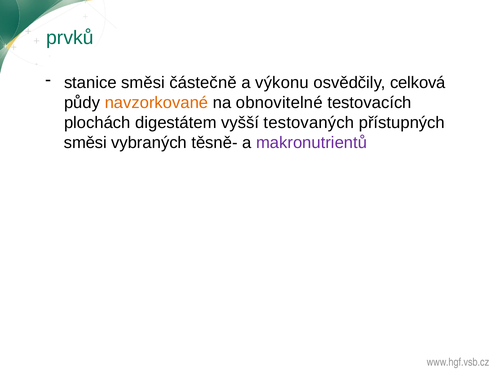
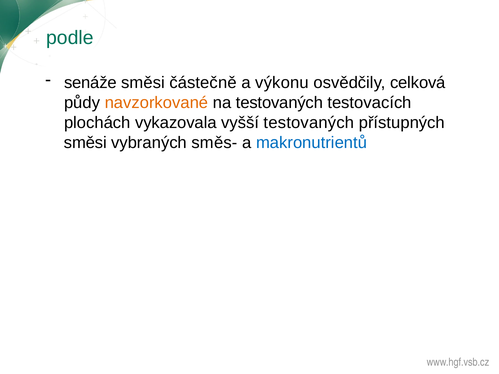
prvků: prvků -> podle (70, 38)
stanice: stanice -> senáže (90, 83)
na obnovitelné: obnovitelné -> testovaných (279, 103)
digestátem: digestátem -> vykazovala (176, 123)
těsně-: těsně- -> směs- (214, 143)
makronutrientů colour: purple -> blue (312, 143)
